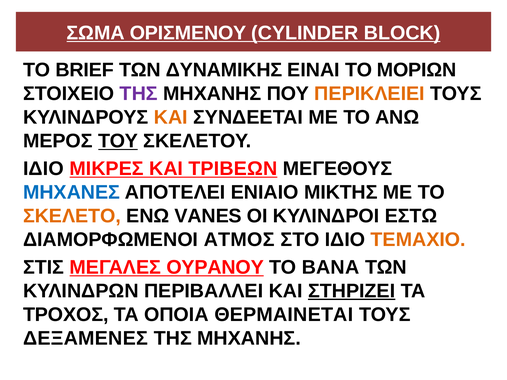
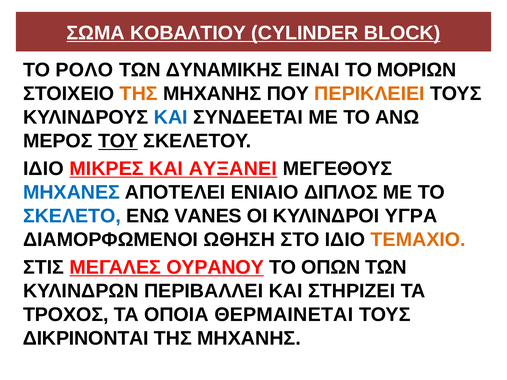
ΟΡΙΣΜΕΝΟΥ: ΟΡΙΣΜΕΝΟΥ -> ΚΟΒΑΛΤΙΟΥ (188, 33)
BRIEF: BRIEF -> ΡΟΛΟ (84, 70)
ΤΗΣ colour: purple -> orange (139, 94)
ΚΑΙ colour: orange -> blue (171, 117)
ΤΡΙΒΕΩΝ: ΤΡΙΒΕΩΝ -> ΑΥΞΑΝΕΙ (233, 169)
ΜΙΚΤΗΣ: ΜΙΚΤΗΣ -> ΔΙΠΛΟΣ (341, 192)
ΣΚΕΛΕΤΟ colour: orange -> blue (72, 216)
ΕΣΤΩ: ΕΣΤΩ -> ΥΓΡΑ (411, 216)
ΑΤΜΟΣ: ΑΤΜΟΣ -> ΩΘΗΣΗ (239, 240)
ΒΑΝΑ: ΒΑΝΑ -> ΟΠΩΝ (331, 267)
ΣΤΗΡΙΖΕΙ underline: present -> none (352, 291)
ΔΕΞΑΜΕΝΕΣ: ΔΕΞΑΜΕΝΕΣ -> ΔΙΚΡΙΝΟΝΤΑΙ (86, 338)
